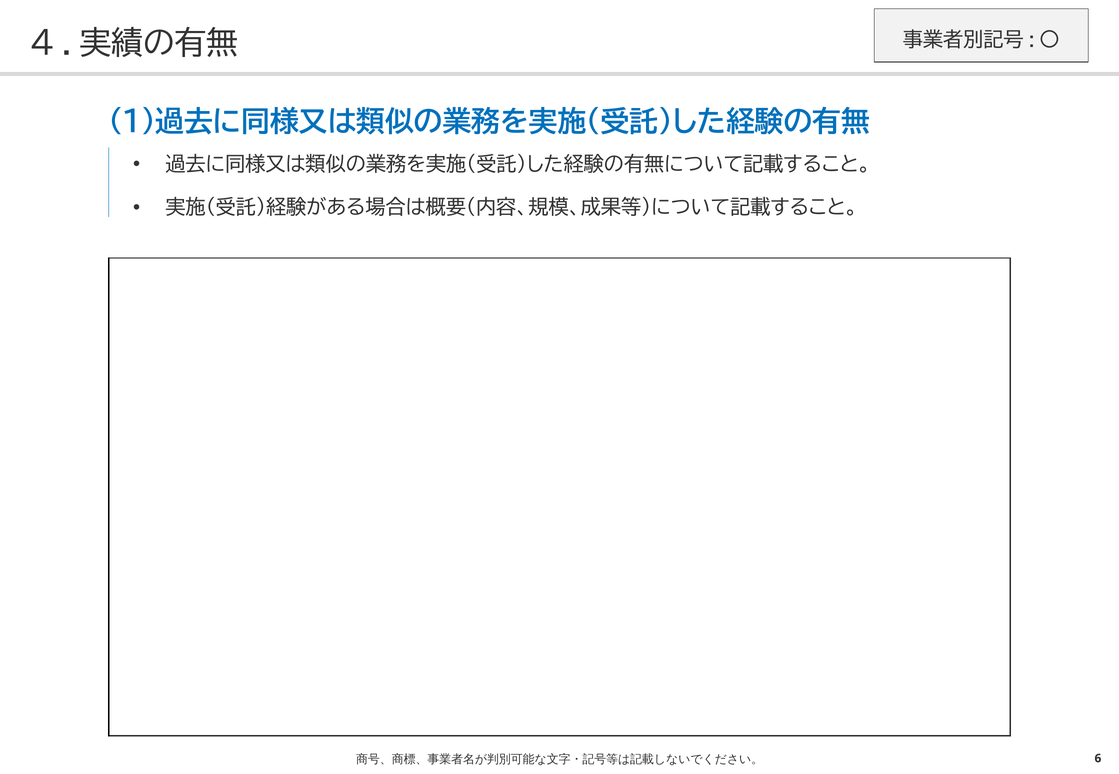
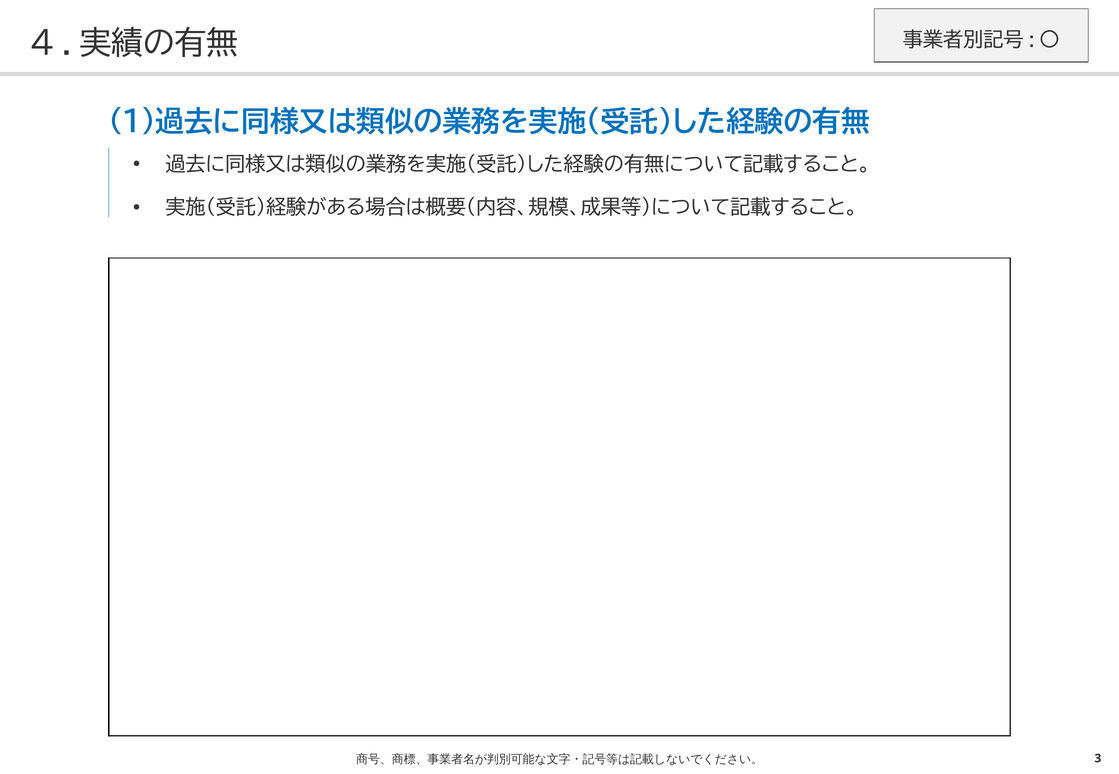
6: 6 -> 3 (1098, 759)
